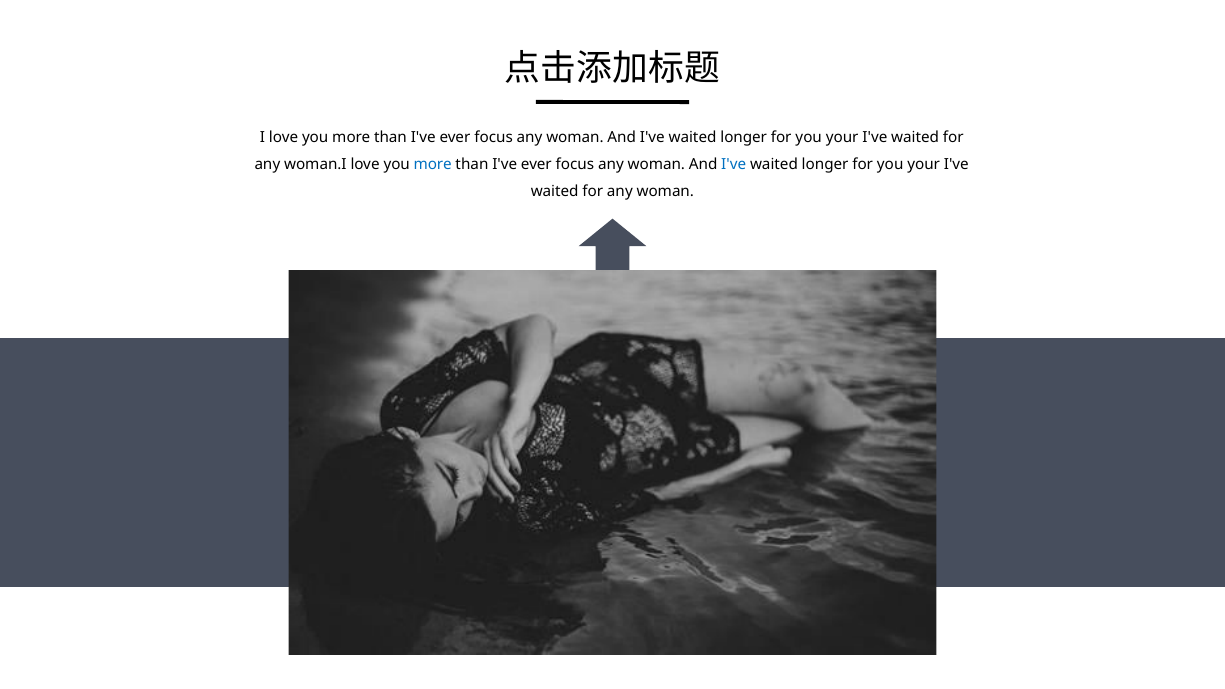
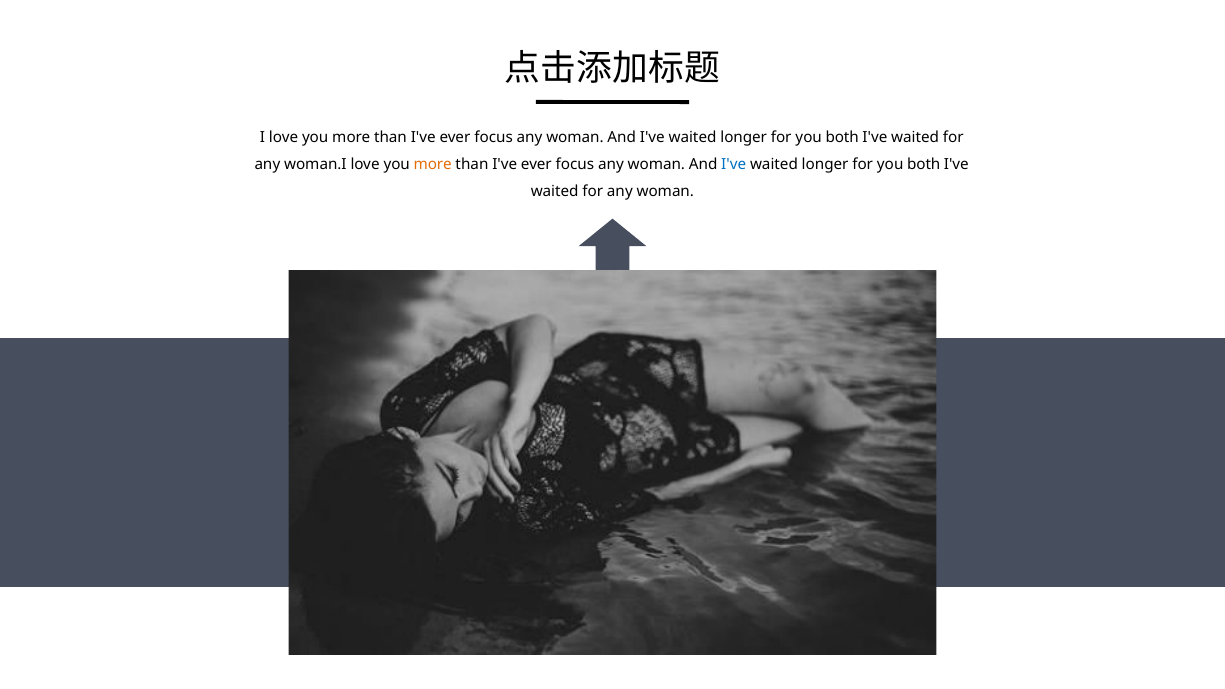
your: your -> both (842, 137)
more colour: blue -> orange (433, 165)
your: your -> both (924, 165)
